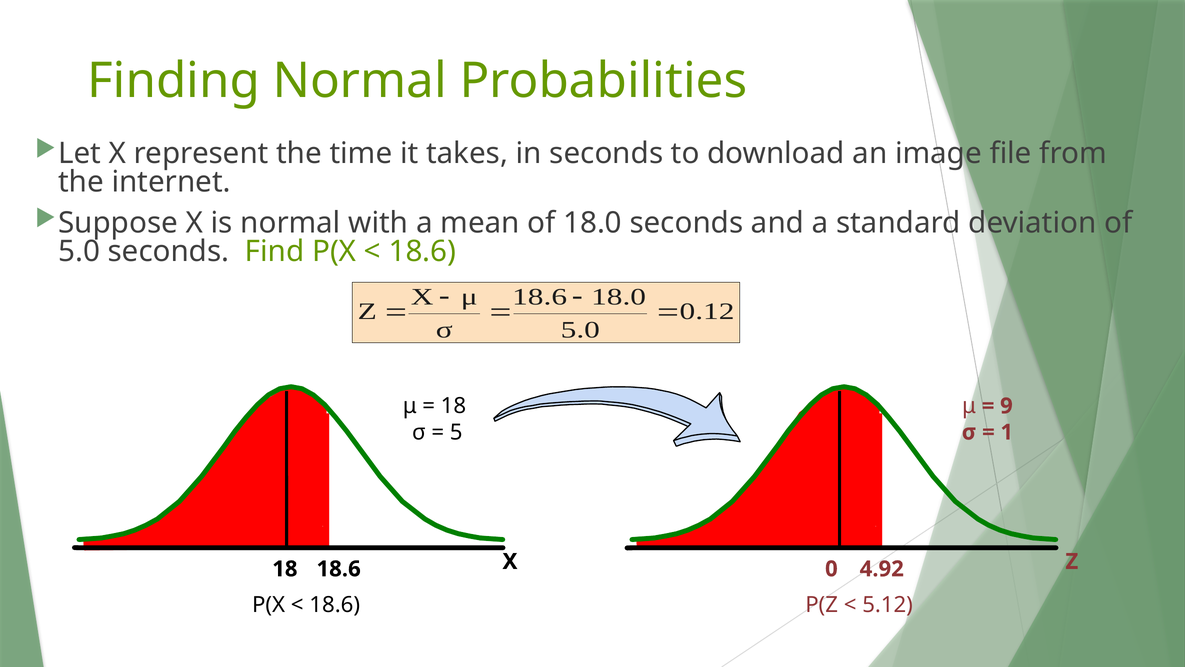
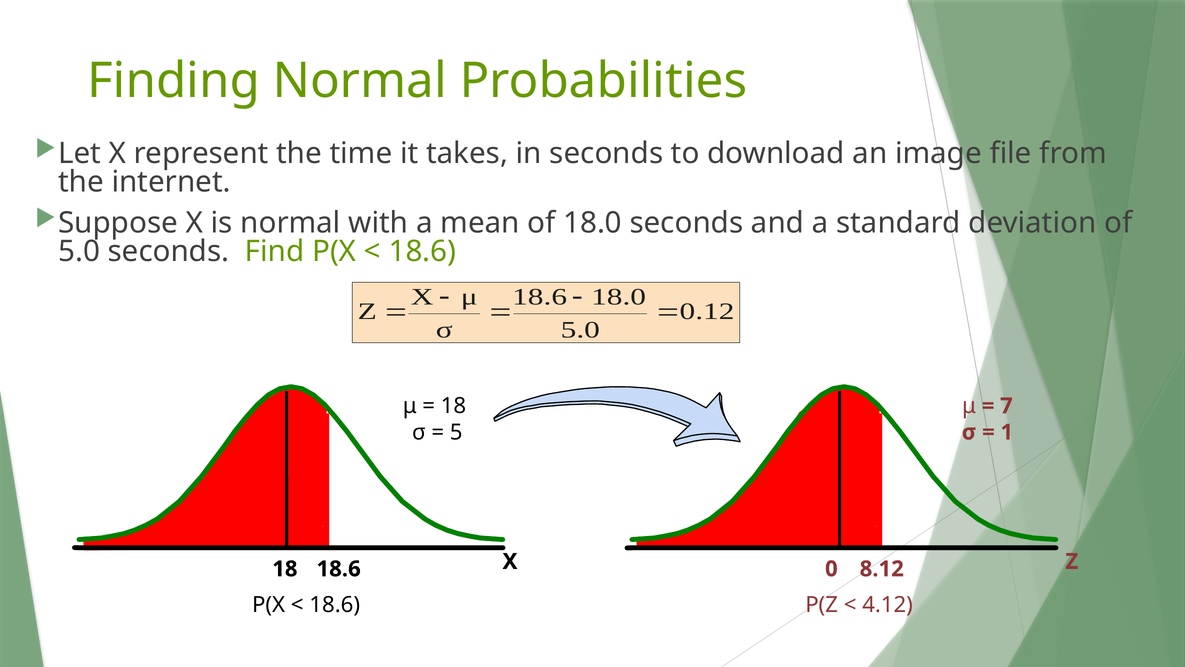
9: 9 -> 7 (1006, 406)
4.92: 4.92 -> 8.12 (882, 569)
5.12: 5.12 -> 4.12 (888, 604)
